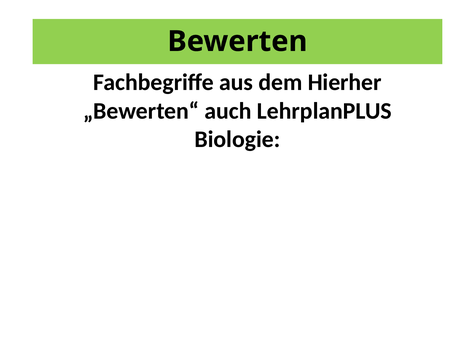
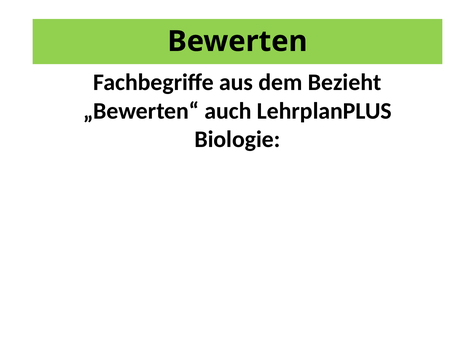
Hierher: Hierher -> Bezieht (345, 82)
